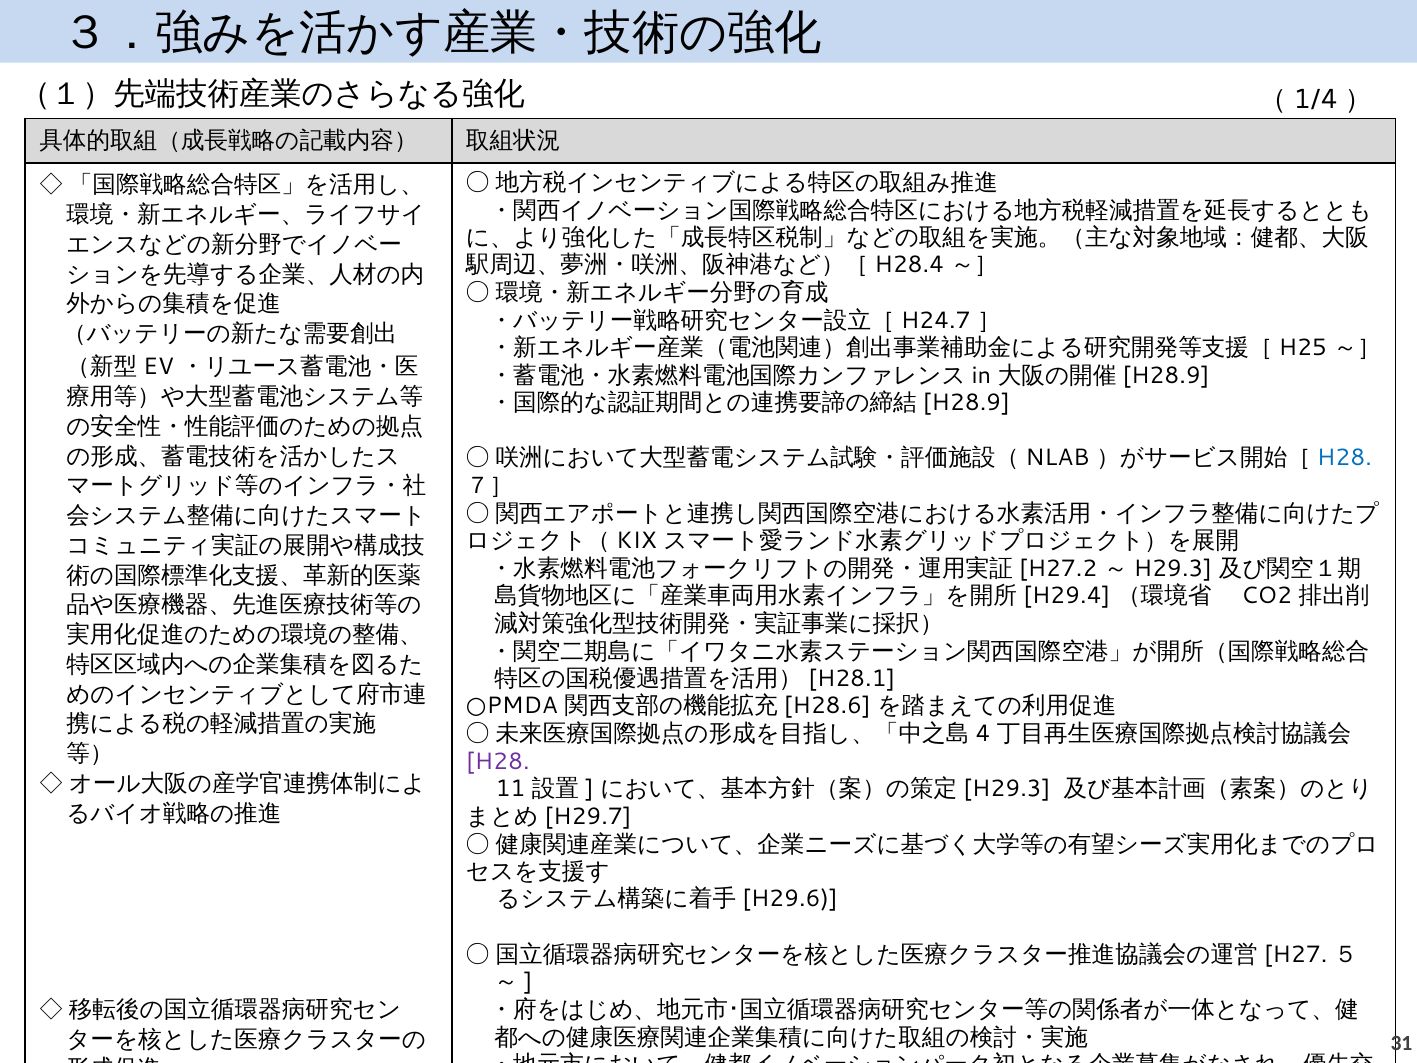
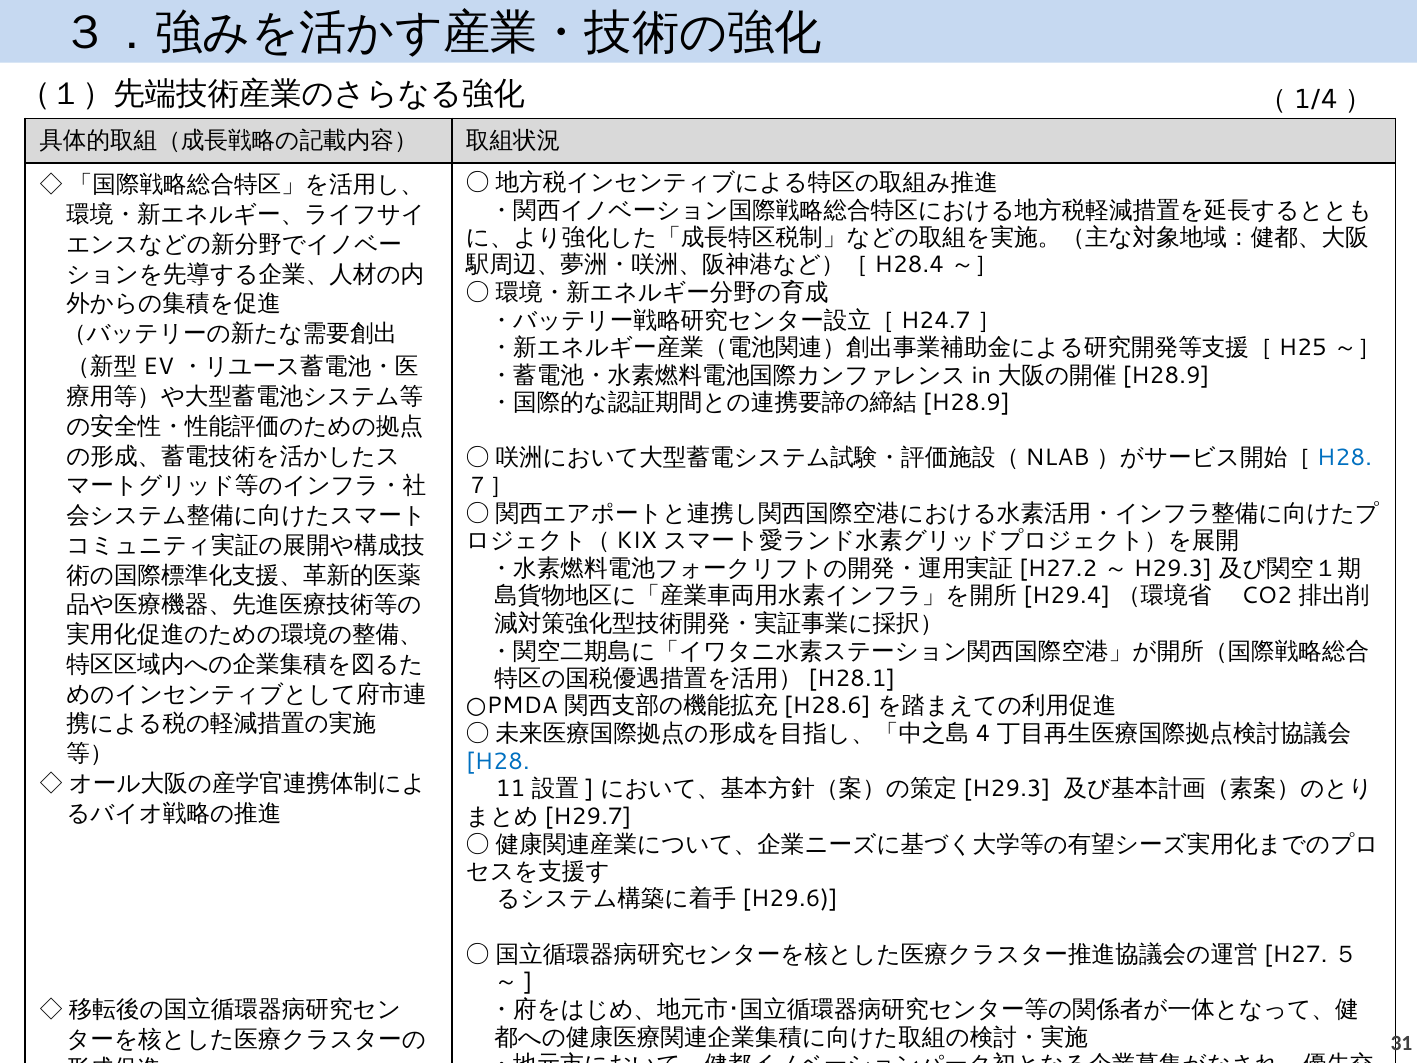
H28 colour: purple -> blue (498, 761)
